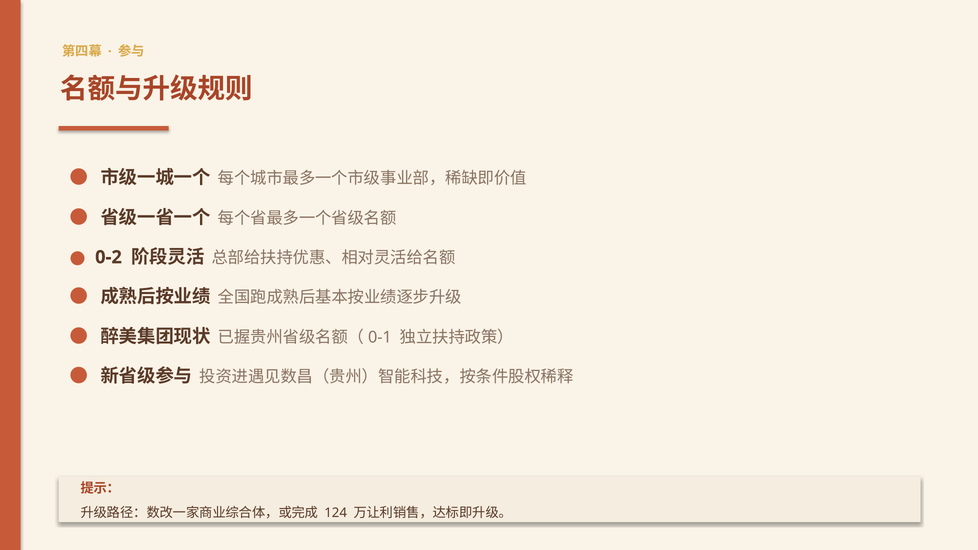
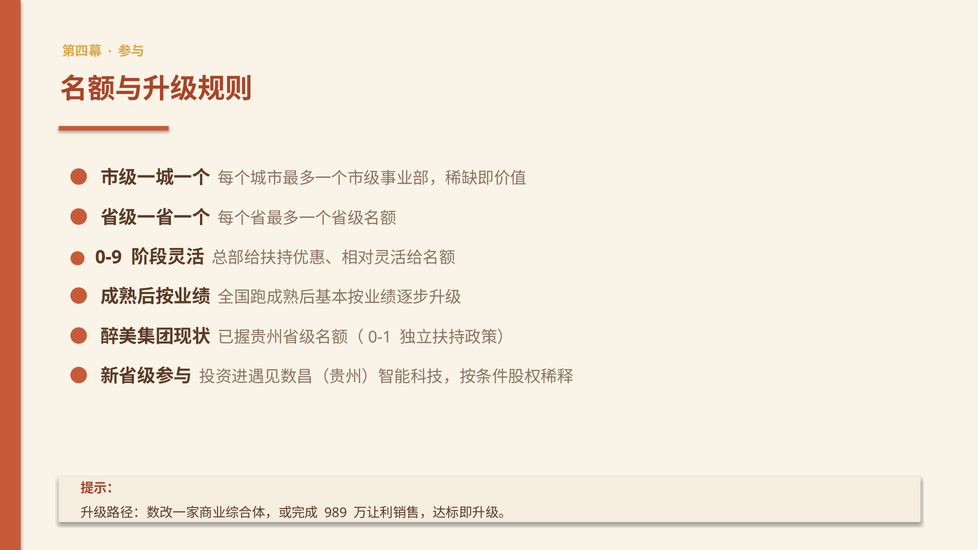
0-2: 0-2 -> 0-9 (108, 257)
124: 124 -> 989 (336, 513)
